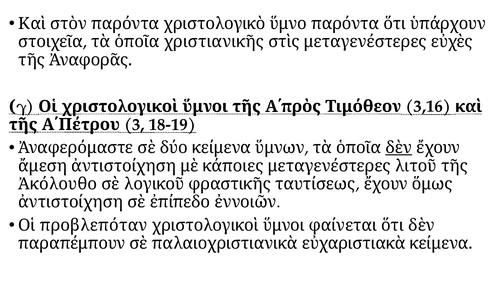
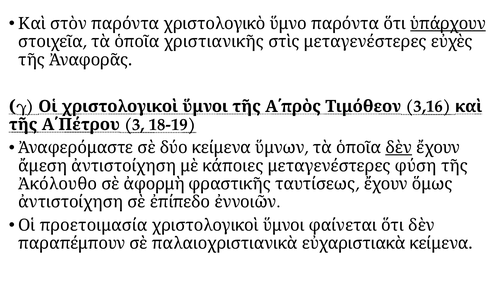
ὑπάρχουν underline: none -> present (448, 24)
λιτοῦ: λιτοῦ -> φύση (416, 166)
λογικοῦ: λογικοῦ -> ἀφορμὴ (154, 184)
προβλεπόταν: προβλεπόταν -> προετοιμασία (94, 225)
